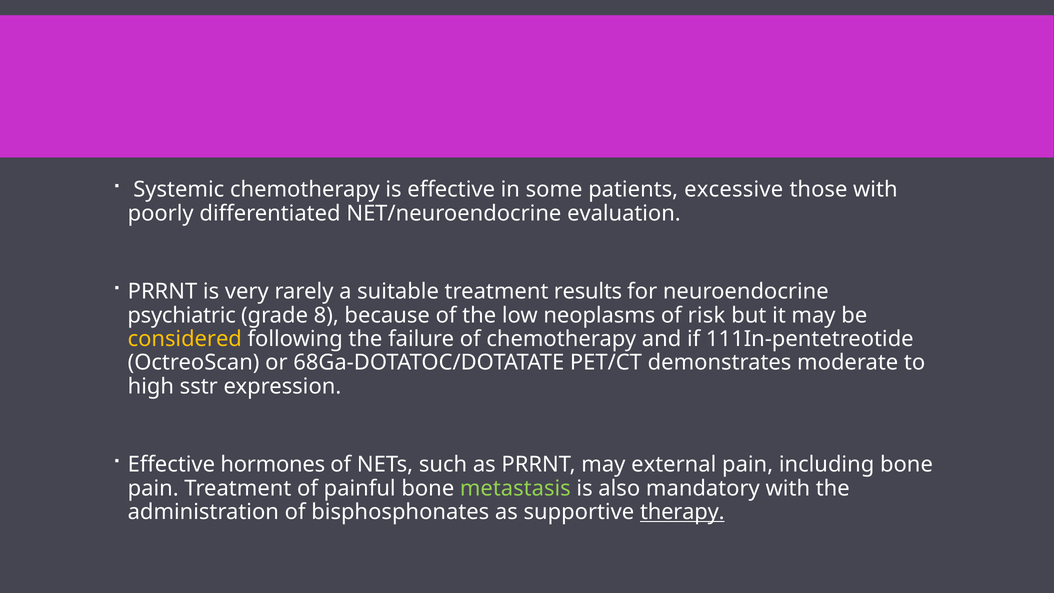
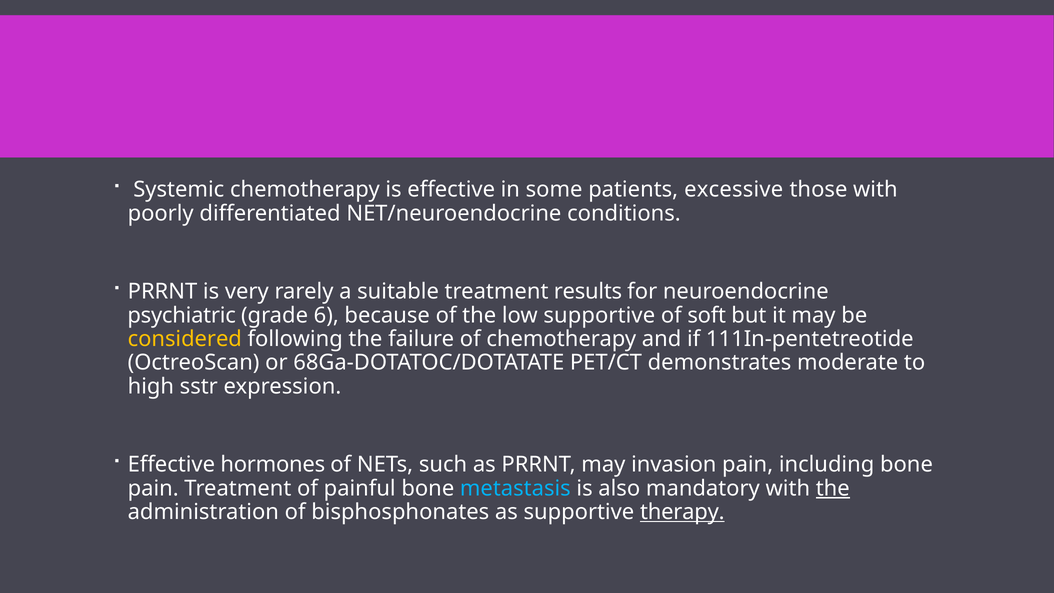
evaluation: evaluation -> conditions (624, 213)
8: 8 -> 6 (326, 315)
low neoplasms: neoplasms -> supportive (599, 315)
risk: risk -> soft (707, 315)
external: external -> invasion (674, 465)
metastasis colour: light green -> light blue (515, 488)
the underline: none -> present (833, 488)
